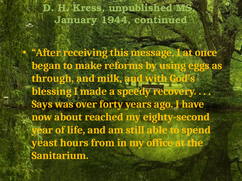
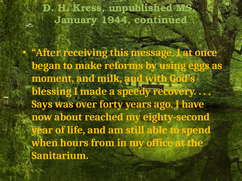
through: through -> moment (53, 79)
yeast: yeast -> when (45, 143)
